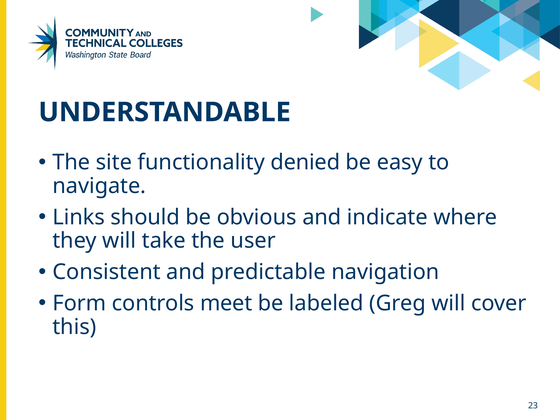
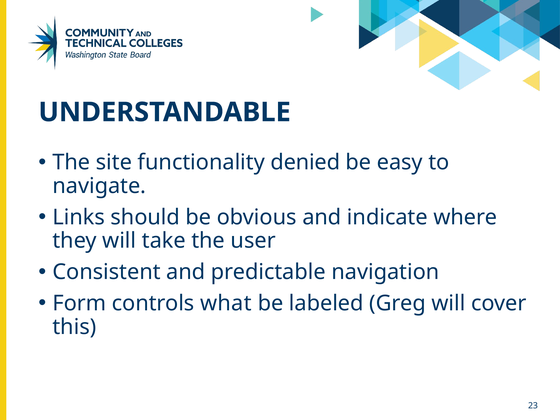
meet: meet -> what (226, 303)
